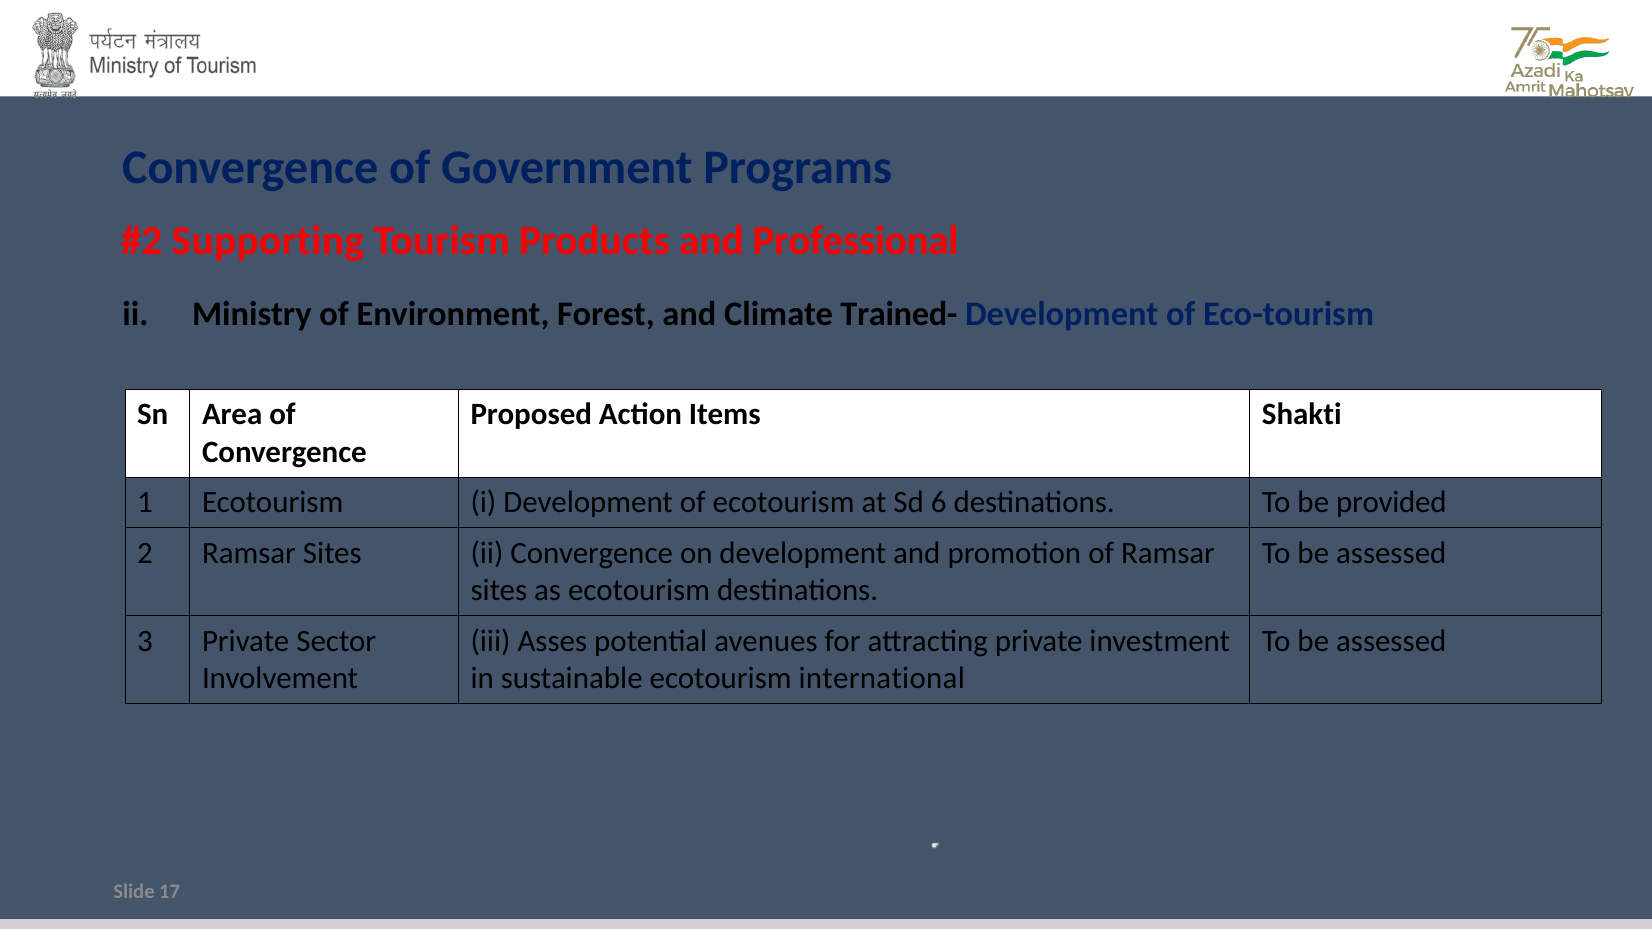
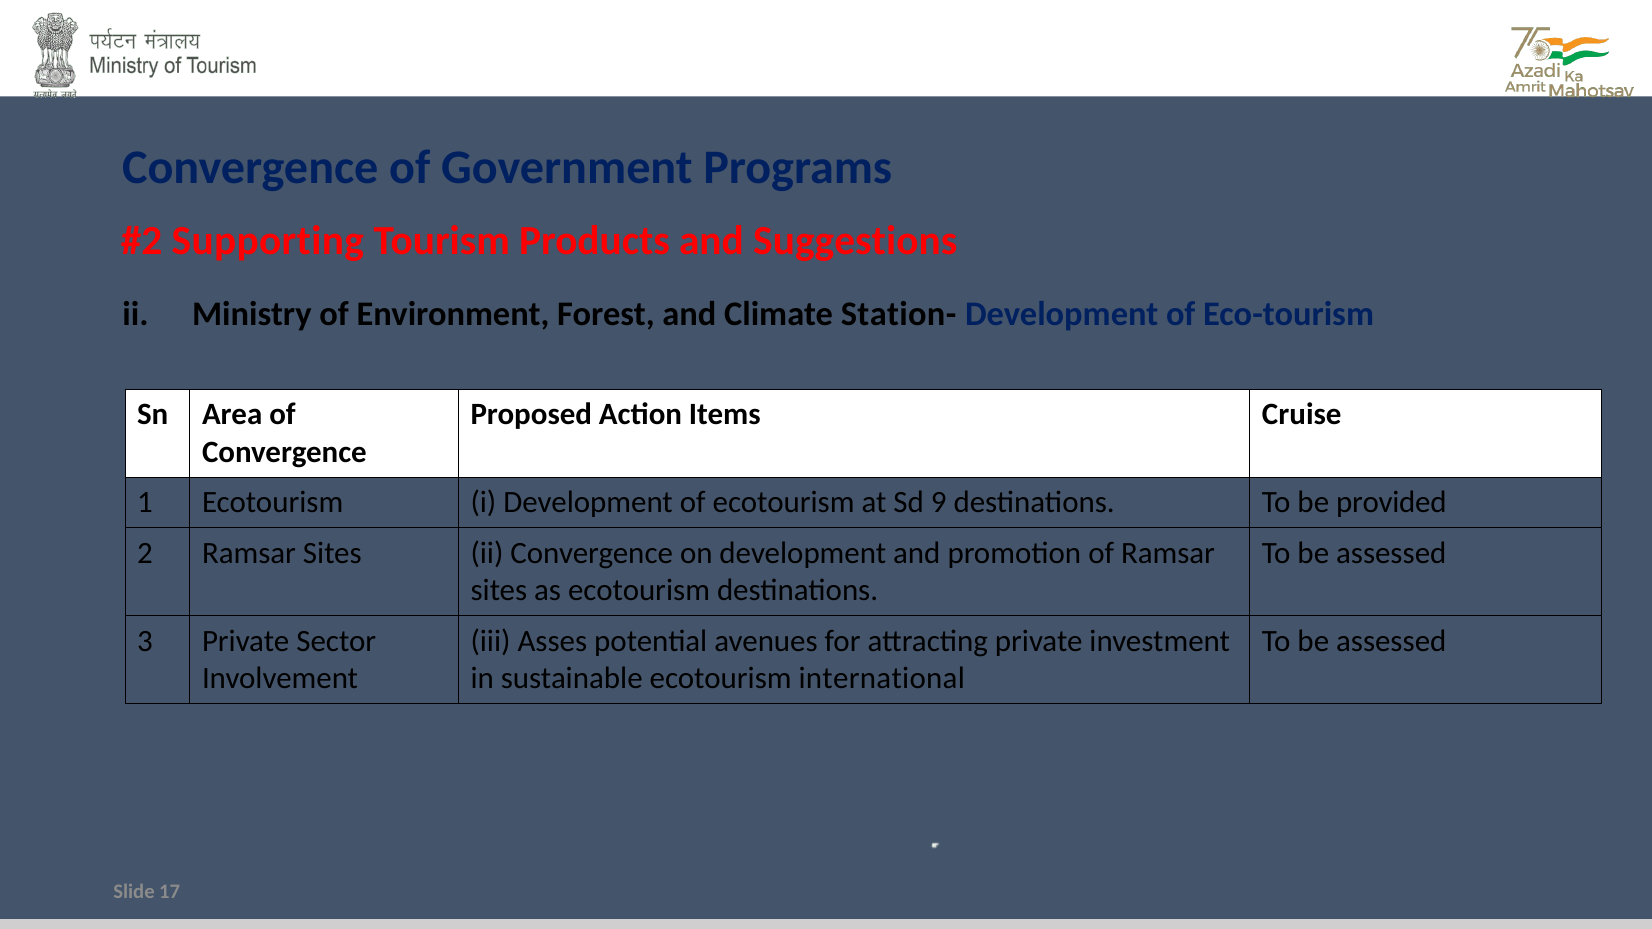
Professional: Professional -> Suggestions (855, 241)
Trained-: Trained- -> Station- (899, 314)
Shakti: Shakti -> Cruise (1302, 415)
6: 6 -> 9 (939, 503)
